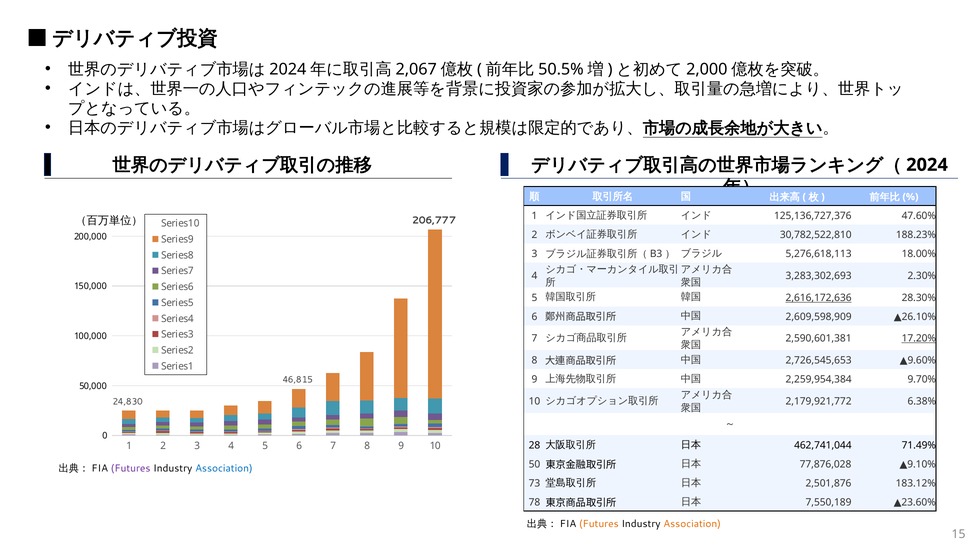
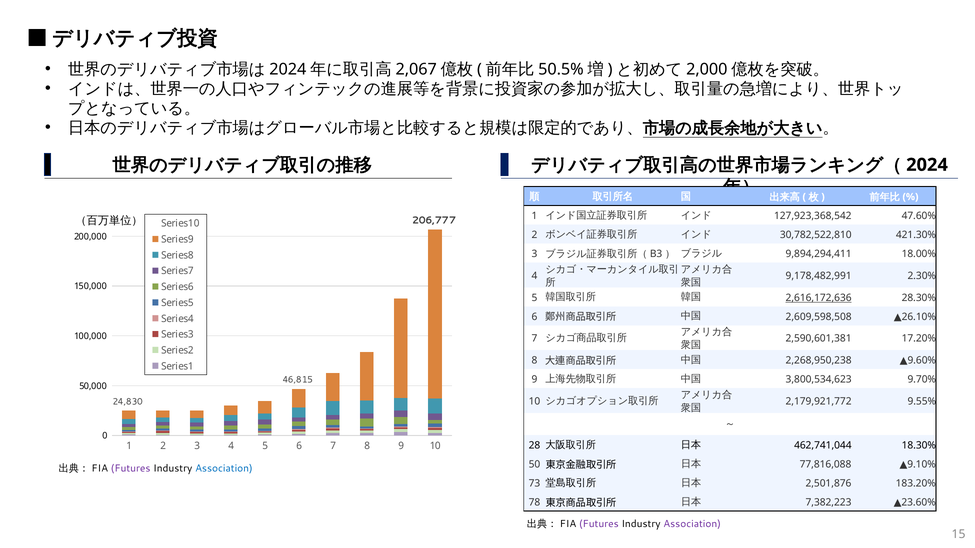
125,136,727,376: 125,136,727,376 -> 127,923,368,542 (813, 216)
188.23%: 188.23% -> 421.30% (916, 235)
5,276,618,113: 5,276,618,113 -> 9,894,294,411 (819, 254)
3,283,302,693: 3,283,302,693 -> 9,178,482,991 (819, 276)
2,609,598,909: 2,609,598,909 -> 2,609,598,508 (819, 317)
17.20% underline: present -> none (919, 339)
2,726,545,653: 2,726,545,653 -> 2,268,950,238 (819, 361)
2,259,954,384: 2,259,954,384 -> 3,800,534,623 (819, 380)
6.38%: 6.38% -> 9.55% (922, 402)
71.49%: 71.49% -> 18.30% (919, 446)
77,876,028: 77,876,028 -> 77,816,088 (826, 465)
183.12%: 183.12% -> 183.20% (916, 484)
7,550,189: 7,550,189 -> 7,382,223 (828, 503)
Futures colour: orange -> purple (599, 524)
Association colour: orange -> purple (692, 524)
